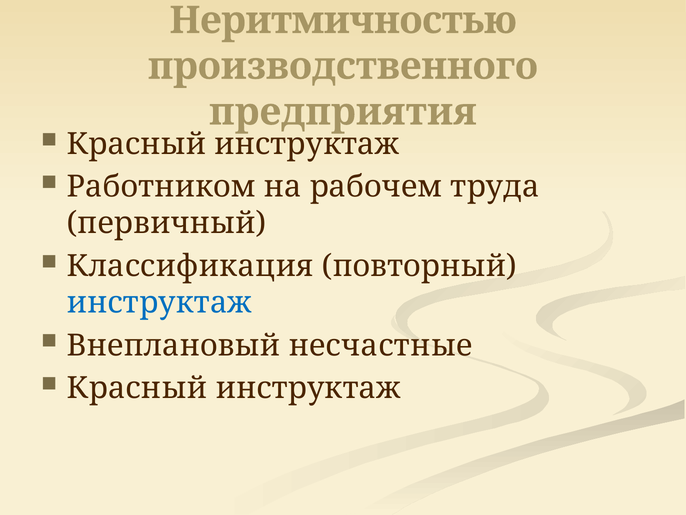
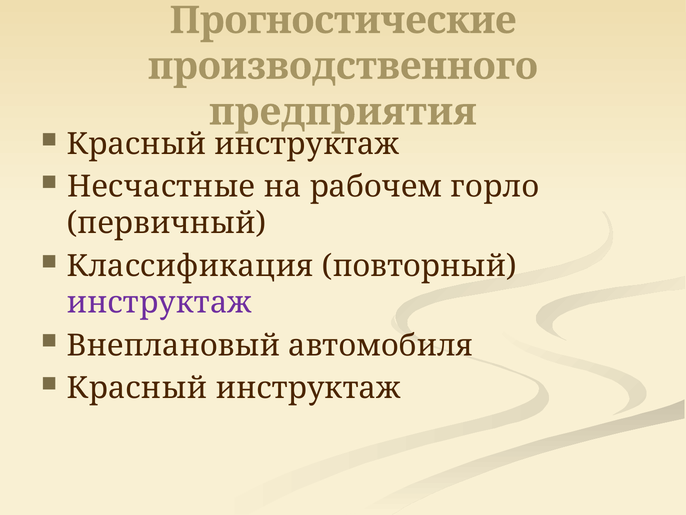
Неритмичностью: Неритмичностью -> Прогностические (343, 20)
Работником: Работником -> Несчастные (161, 187)
труда: труда -> горло (495, 187)
инструктаж colour: blue -> purple (159, 303)
несчастные: несчастные -> автомобиля (381, 345)
